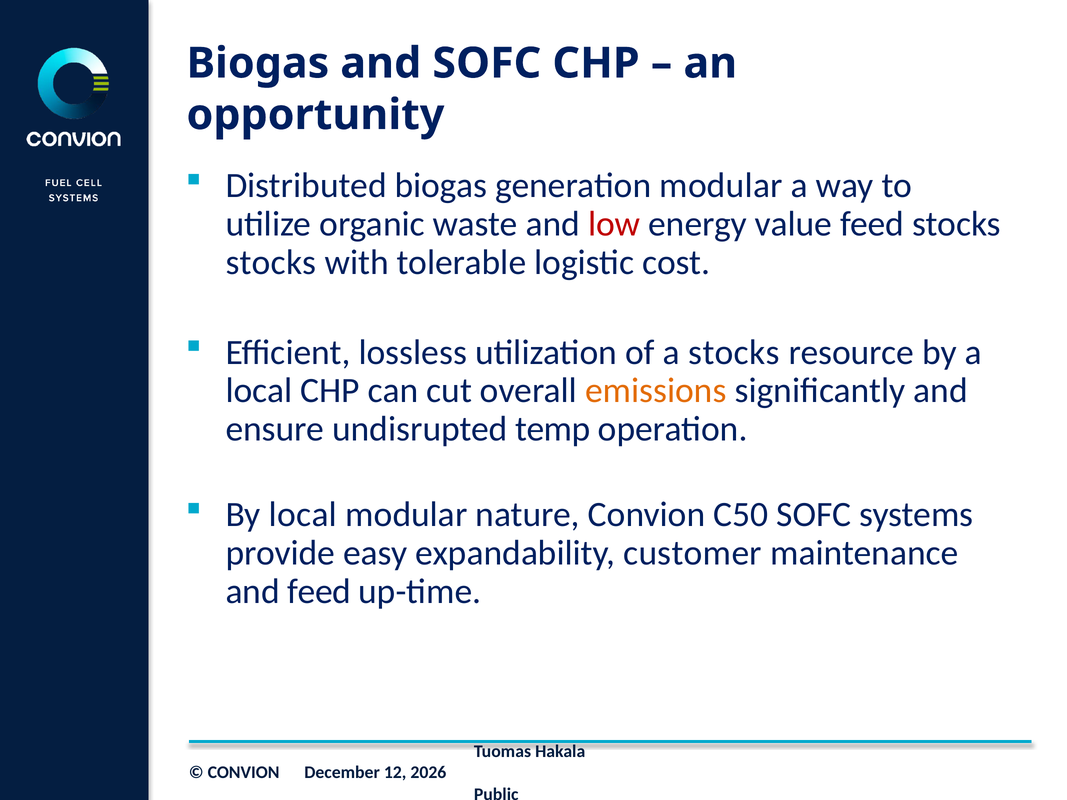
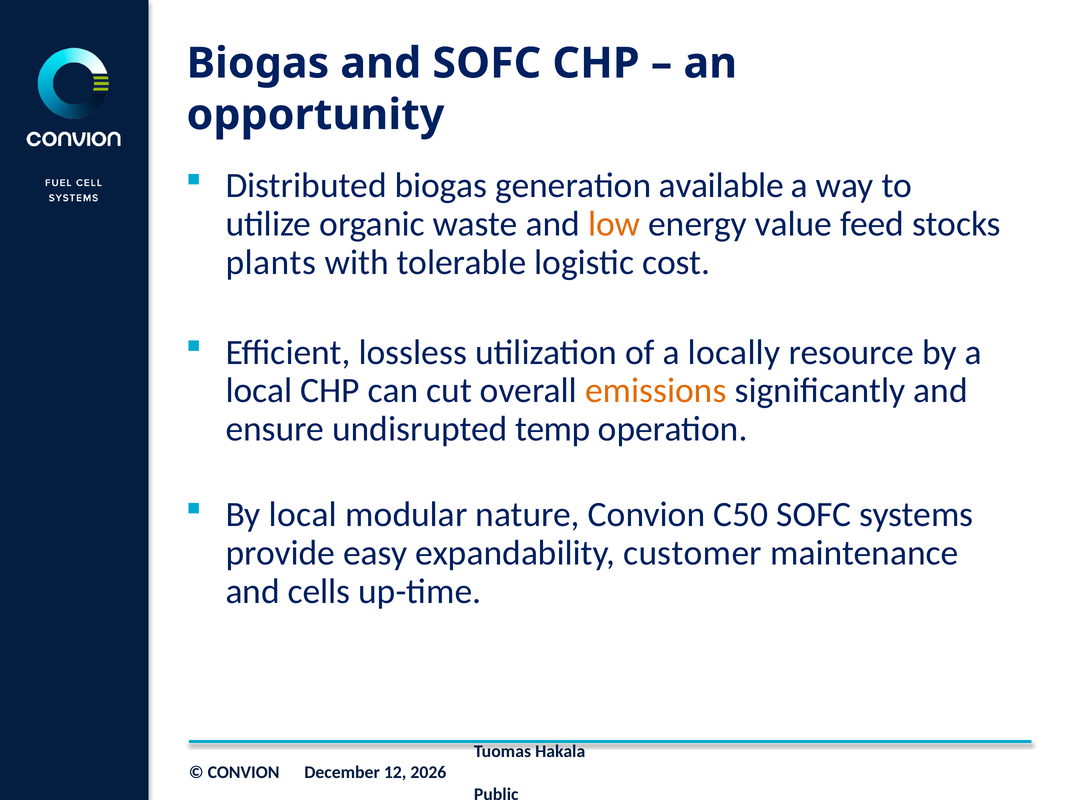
generation modular: modular -> available (721, 186)
low colour: red -> orange (614, 224)
stocks: stocks -> plants (271, 262)
a stocks: stocks -> locally (734, 352)
and feed: feed -> cells (319, 592)
